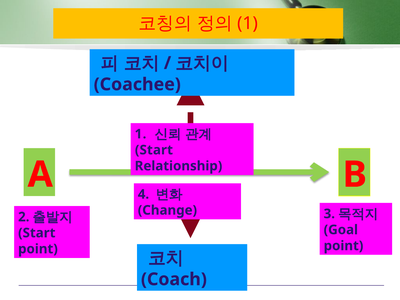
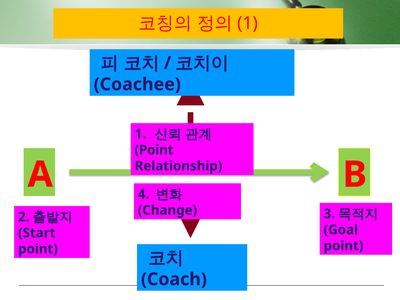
Start: Start -> Point (154, 150)
